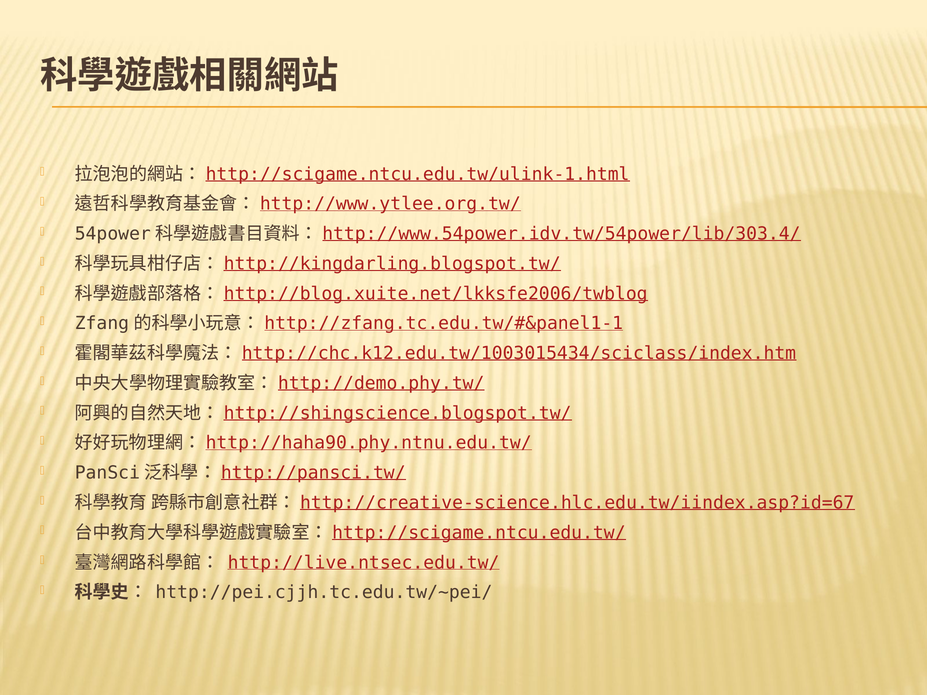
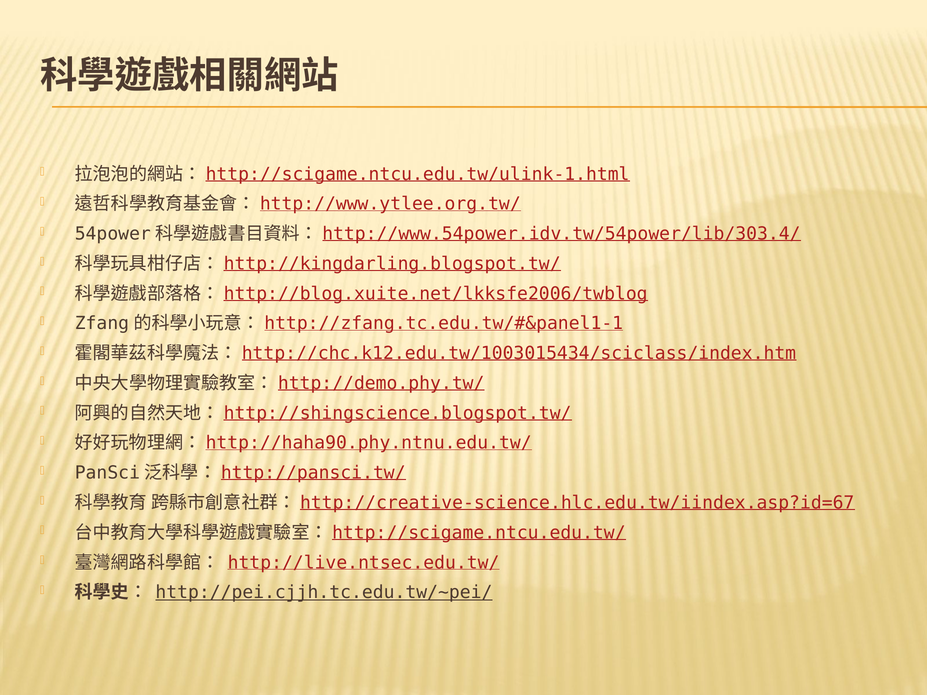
http://pei.cjjh.tc.edu.tw/~pei/ underline: none -> present (324, 593)
